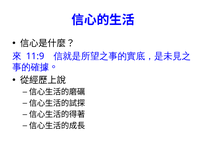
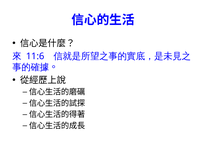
11:9: 11:9 -> 11:6 (35, 56)
